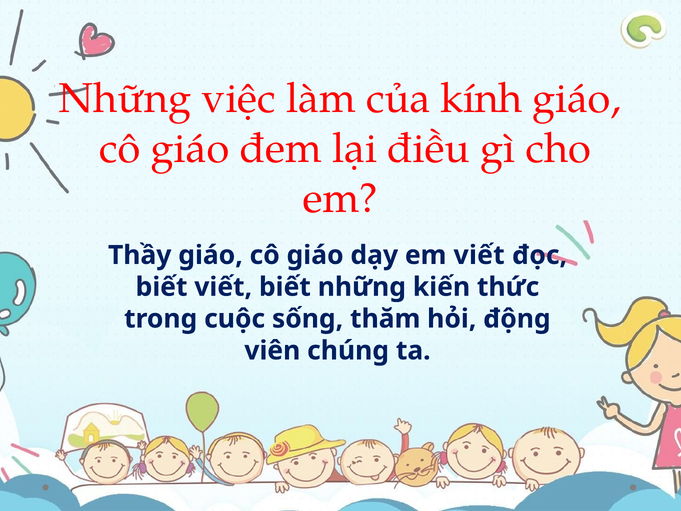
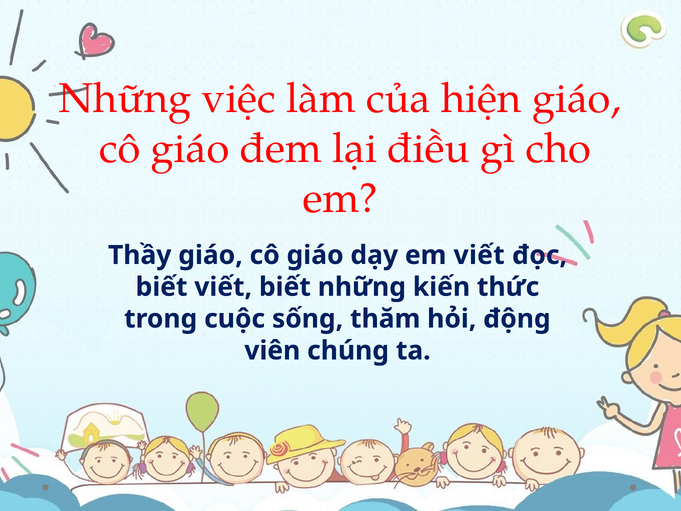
kính: kính -> hiện (481, 98)
